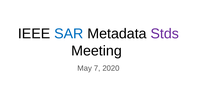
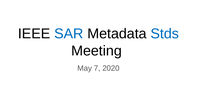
Stds colour: purple -> blue (165, 34)
